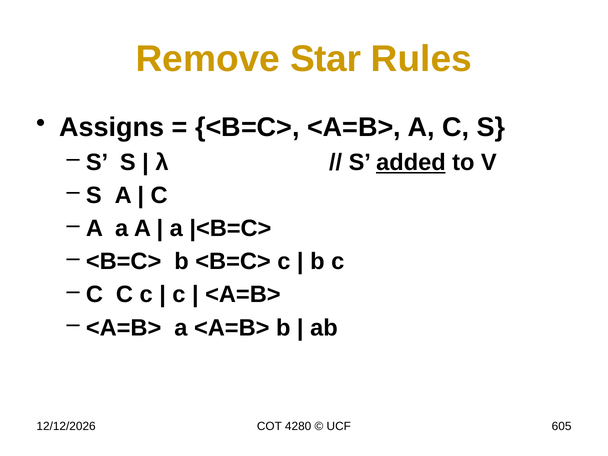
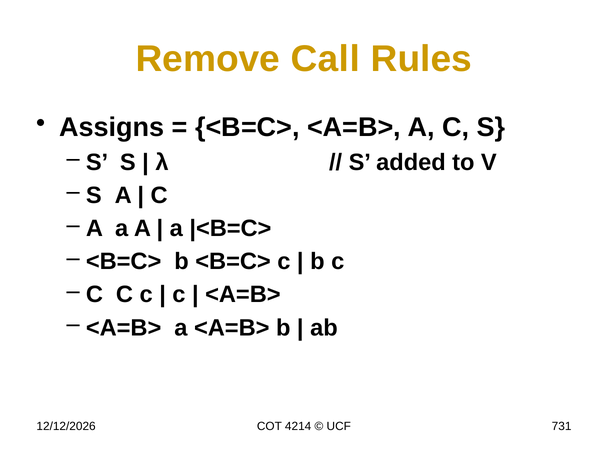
Star: Star -> Call (325, 59)
added underline: present -> none (411, 162)
4280: 4280 -> 4214 (298, 426)
605: 605 -> 731 (562, 426)
